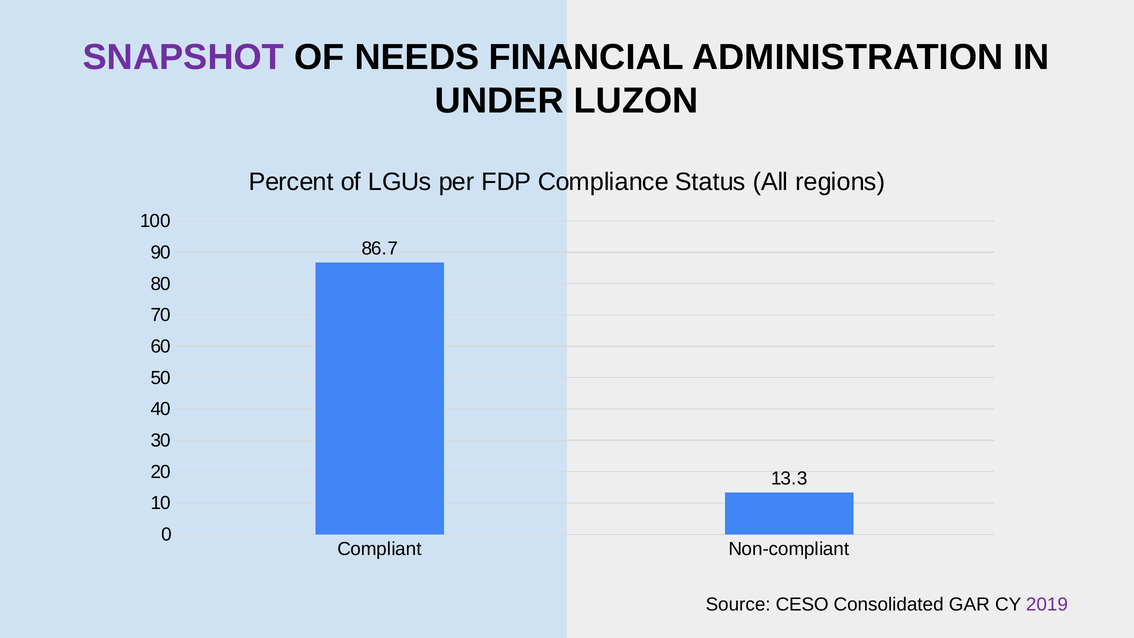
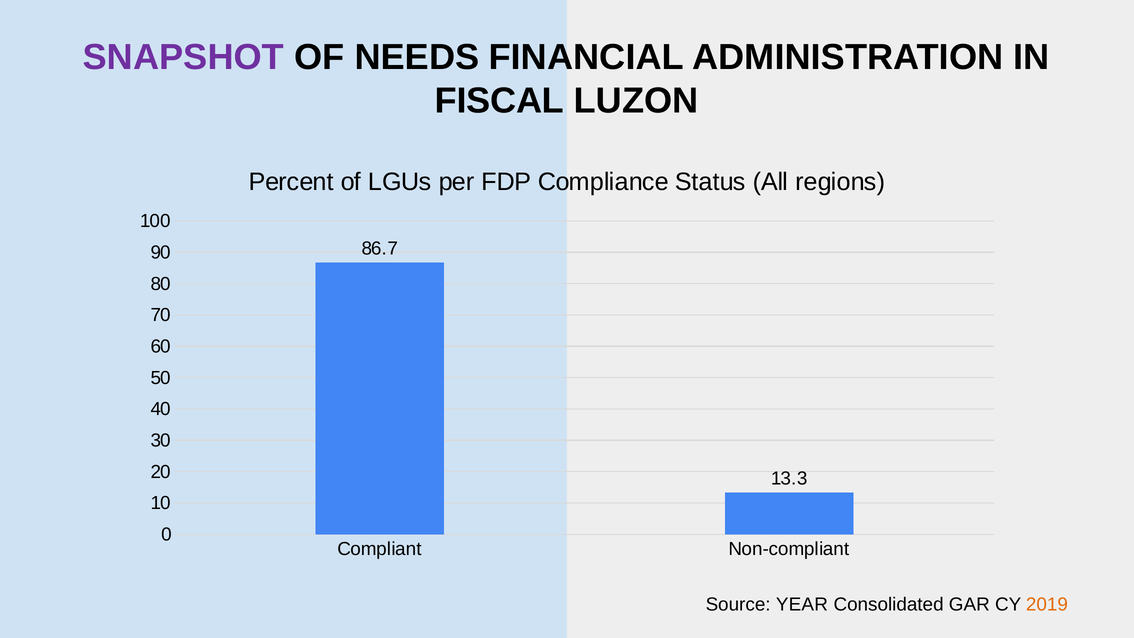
UNDER: UNDER -> FISCAL (499, 101)
CESO: CESO -> YEAR (802, 605)
2019 colour: purple -> orange (1047, 605)
